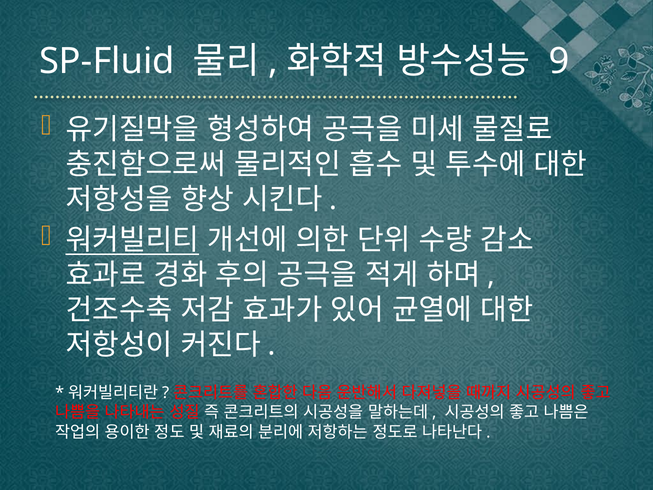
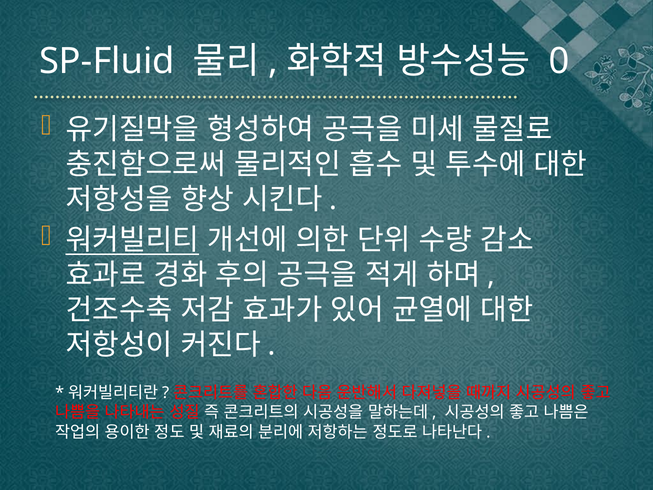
9: 9 -> 0 (559, 61)
